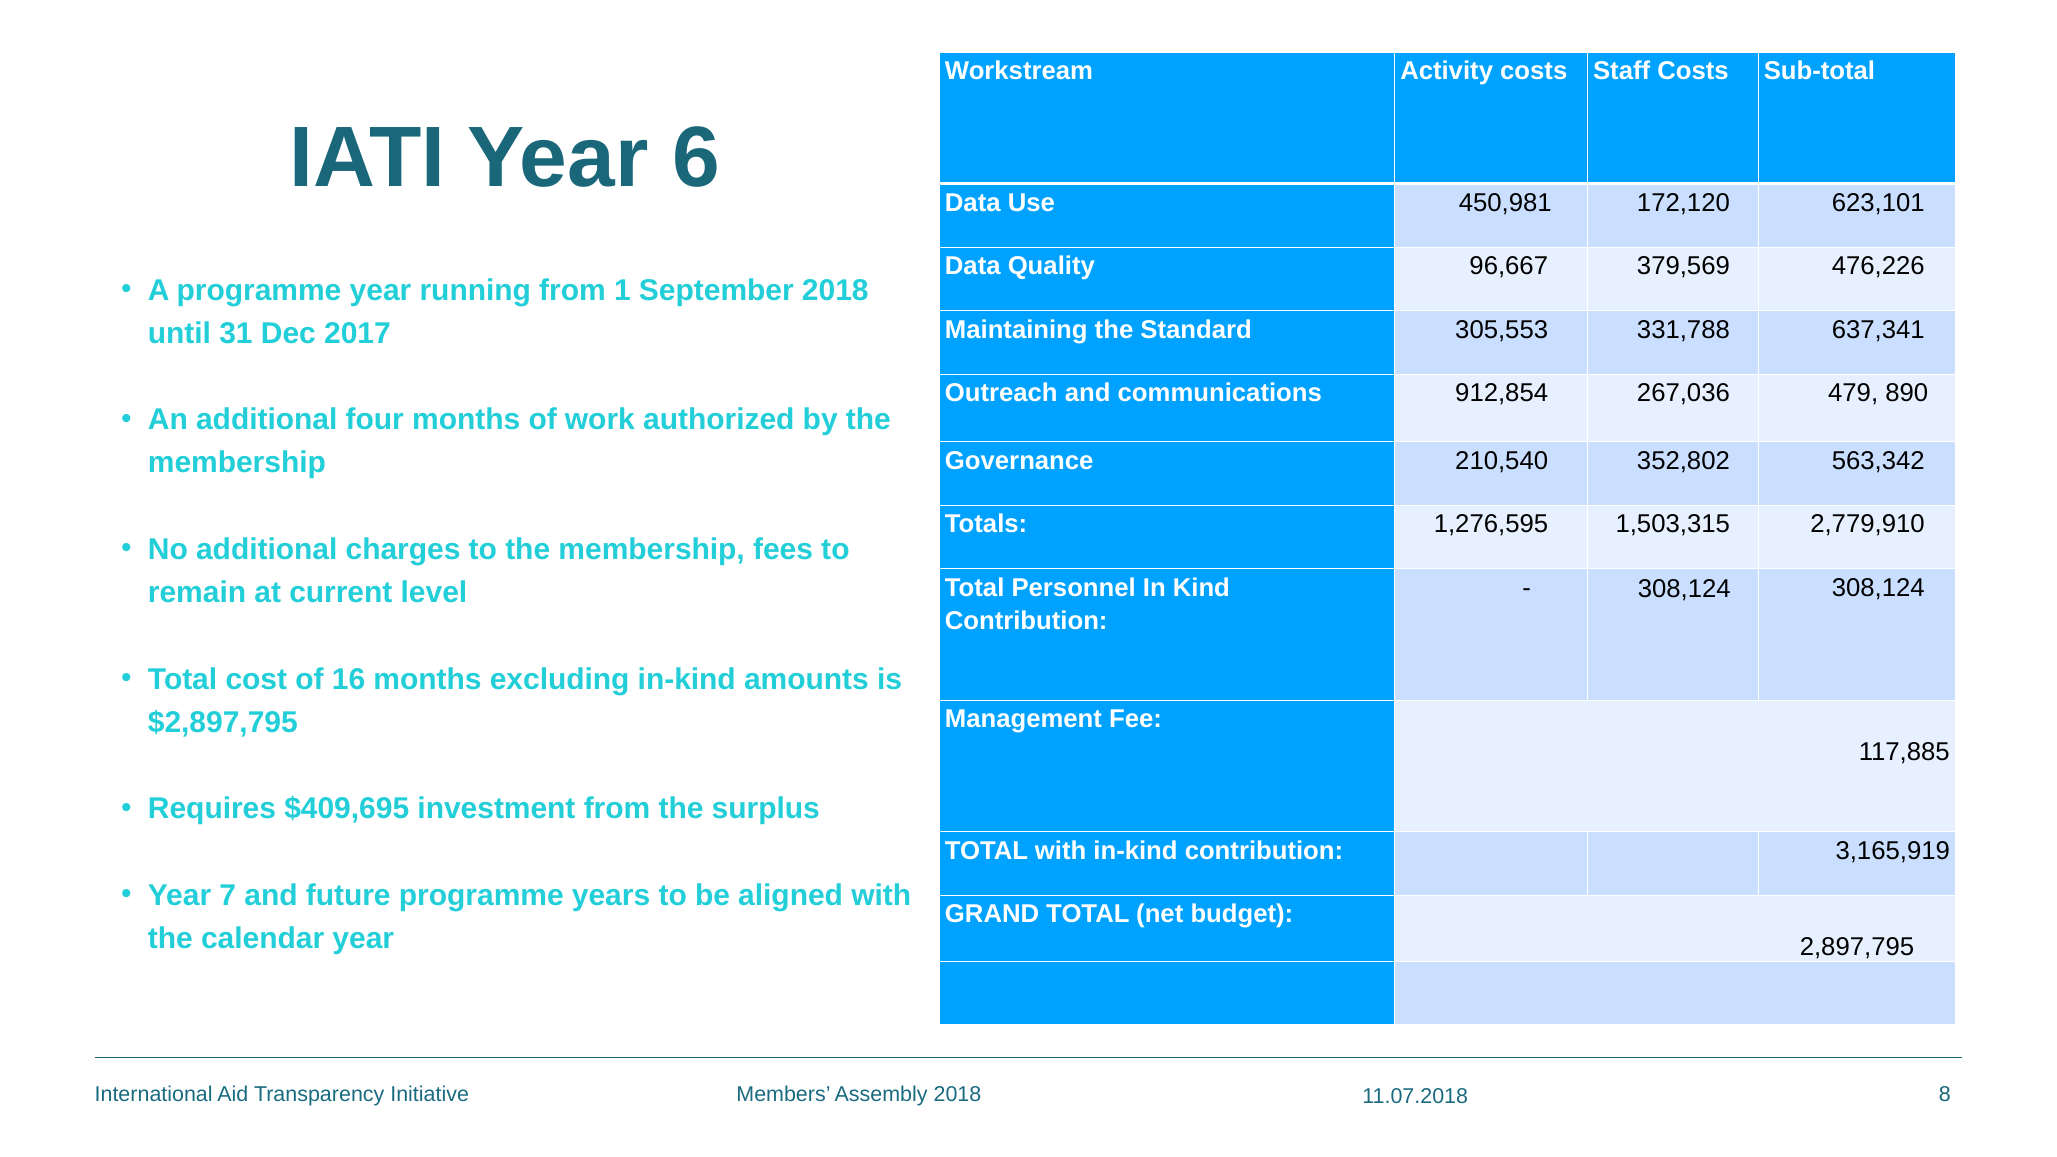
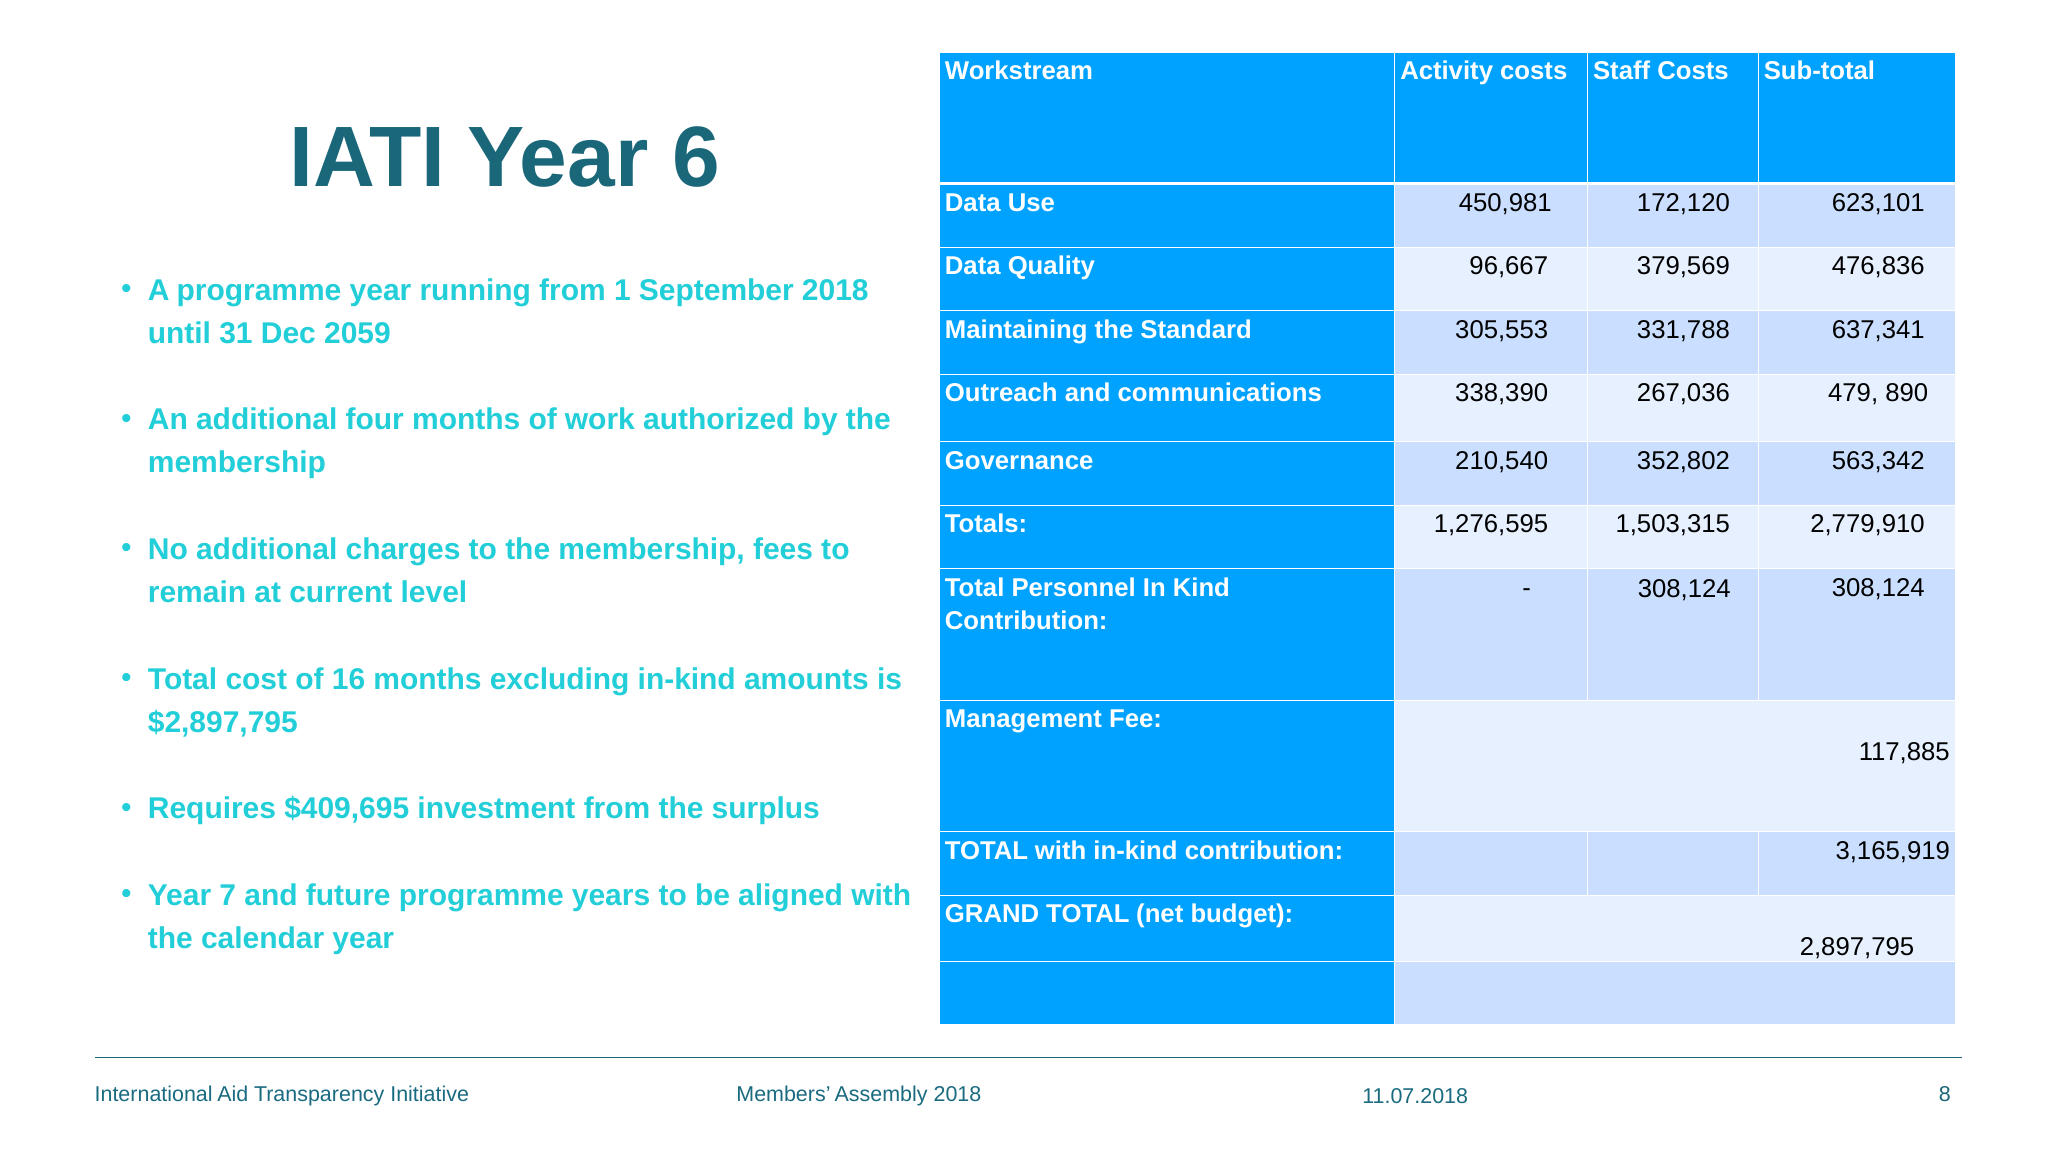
476,226: 476,226 -> 476,836 (1878, 266)
2017: 2017 -> 2059 (357, 333)
912,854: 912,854 -> 338,390 (1502, 393)
